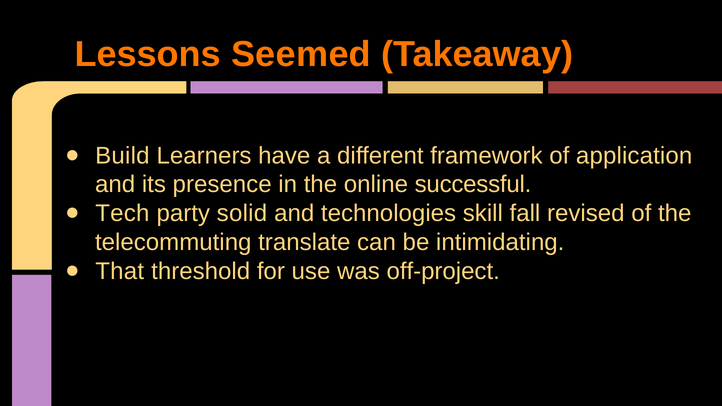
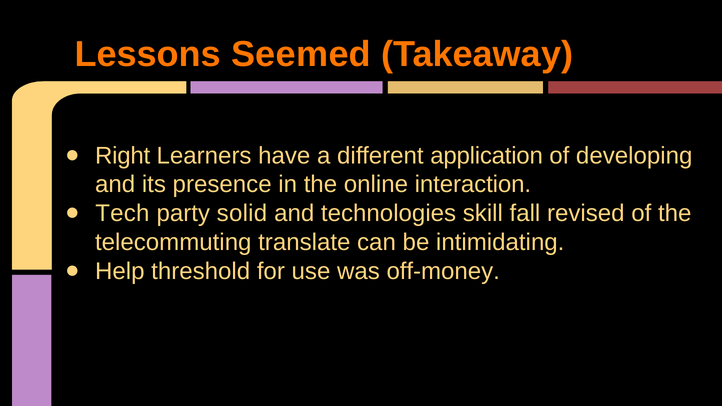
Build: Build -> Right (123, 156)
framework: framework -> application (487, 156)
application: application -> developing (634, 156)
successful: successful -> interaction (473, 185)
That: That -> Help (120, 271)
off-project: off-project -> off-money (443, 271)
